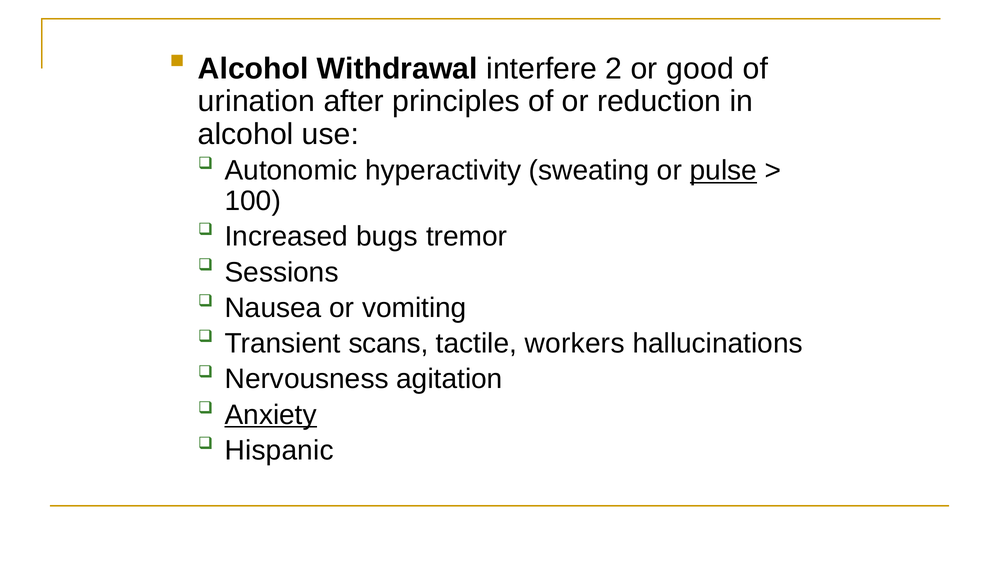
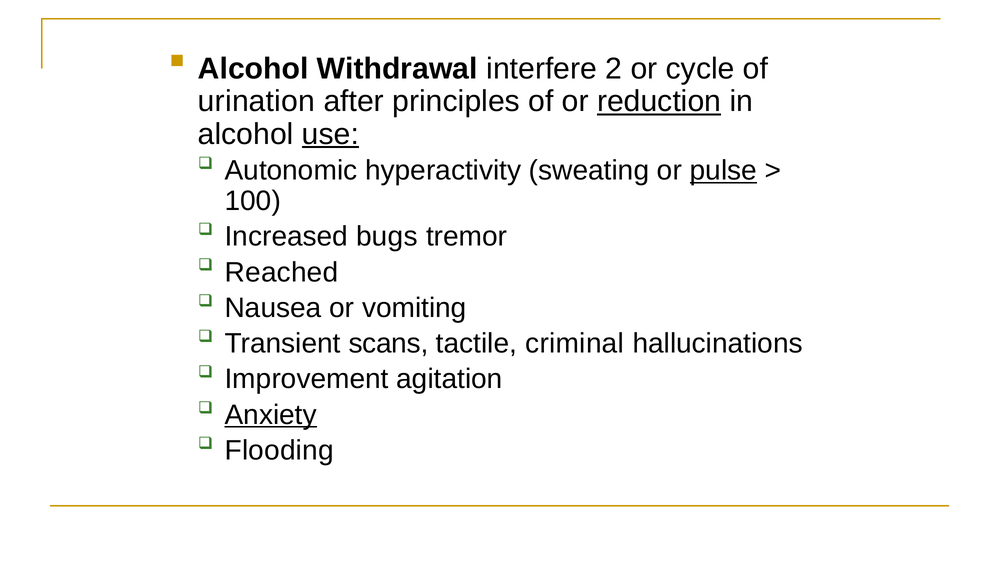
good: good -> cycle (700, 69)
reduction underline: none -> present (659, 102)
use underline: none -> present (330, 134)
Sessions: Sessions -> Reached (282, 272)
workers: workers -> criminal (575, 343)
Nervousness: Nervousness -> Improvement (307, 379)
Hispanic: Hispanic -> Flooding (279, 450)
